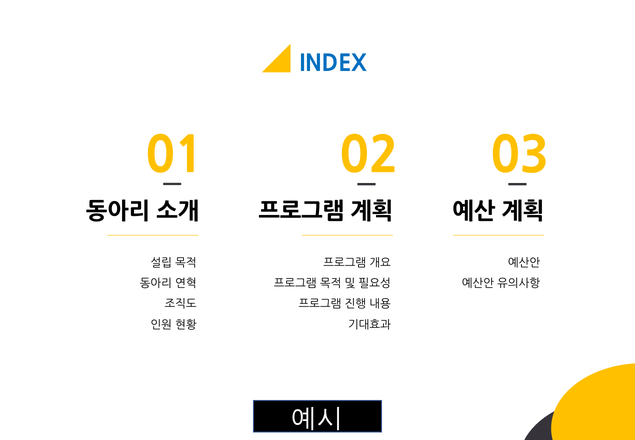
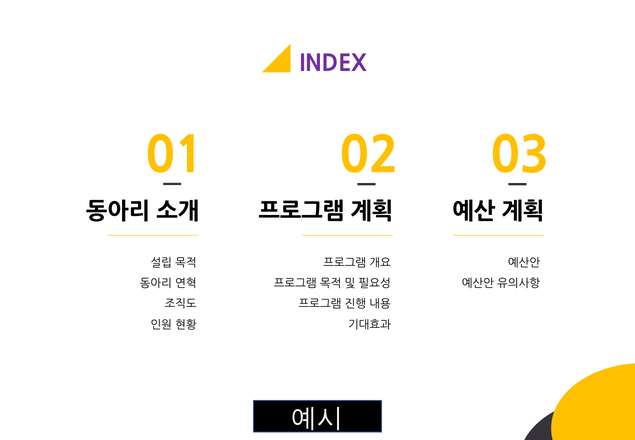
INDEX colour: blue -> purple (333, 63)
